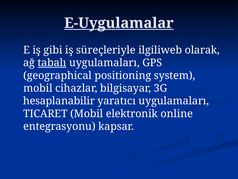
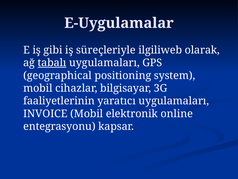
E-Uygulamalar underline: present -> none (119, 23)
hesaplanabilir: hesaplanabilir -> faaliyetlerinin (59, 101)
TICARET: TICARET -> INVOICE (45, 113)
